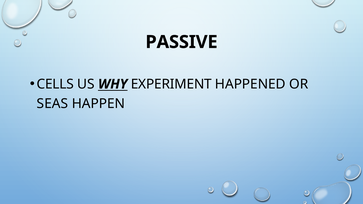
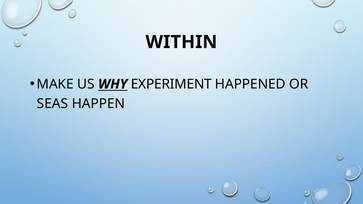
PASSIVE: PASSIVE -> WITHIN (181, 42)
CELLS: CELLS -> MAKE (55, 84)
